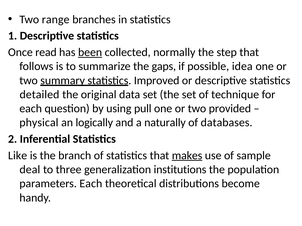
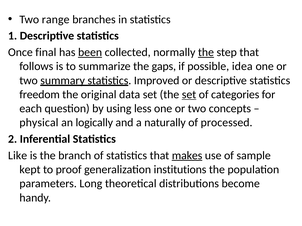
read: read -> final (46, 52)
the underline: none -> present (206, 52)
detailed: detailed -> freedom (40, 95)
set underline: none -> present (189, 95)
technique: technique -> categories (235, 95)
pull: pull -> less (143, 109)
provided: provided -> concepts (230, 109)
databases: databases -> processed (227, 123)
deal: deal -> kept (30, 170)
three: three -> proof (69, 170)
parameters Each: Each -> Long (91, 184)
